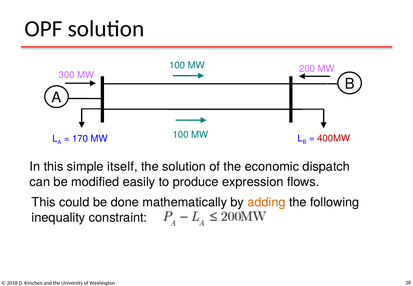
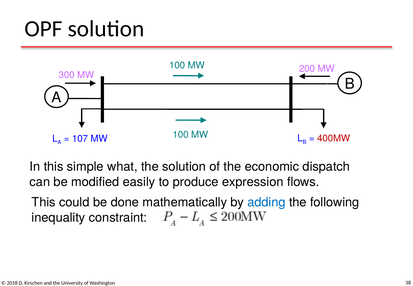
170: 170 -> 107 (80, 138)
itself: itself -> what (122, 167)
adding colour: orange -> blue (266, 202)
